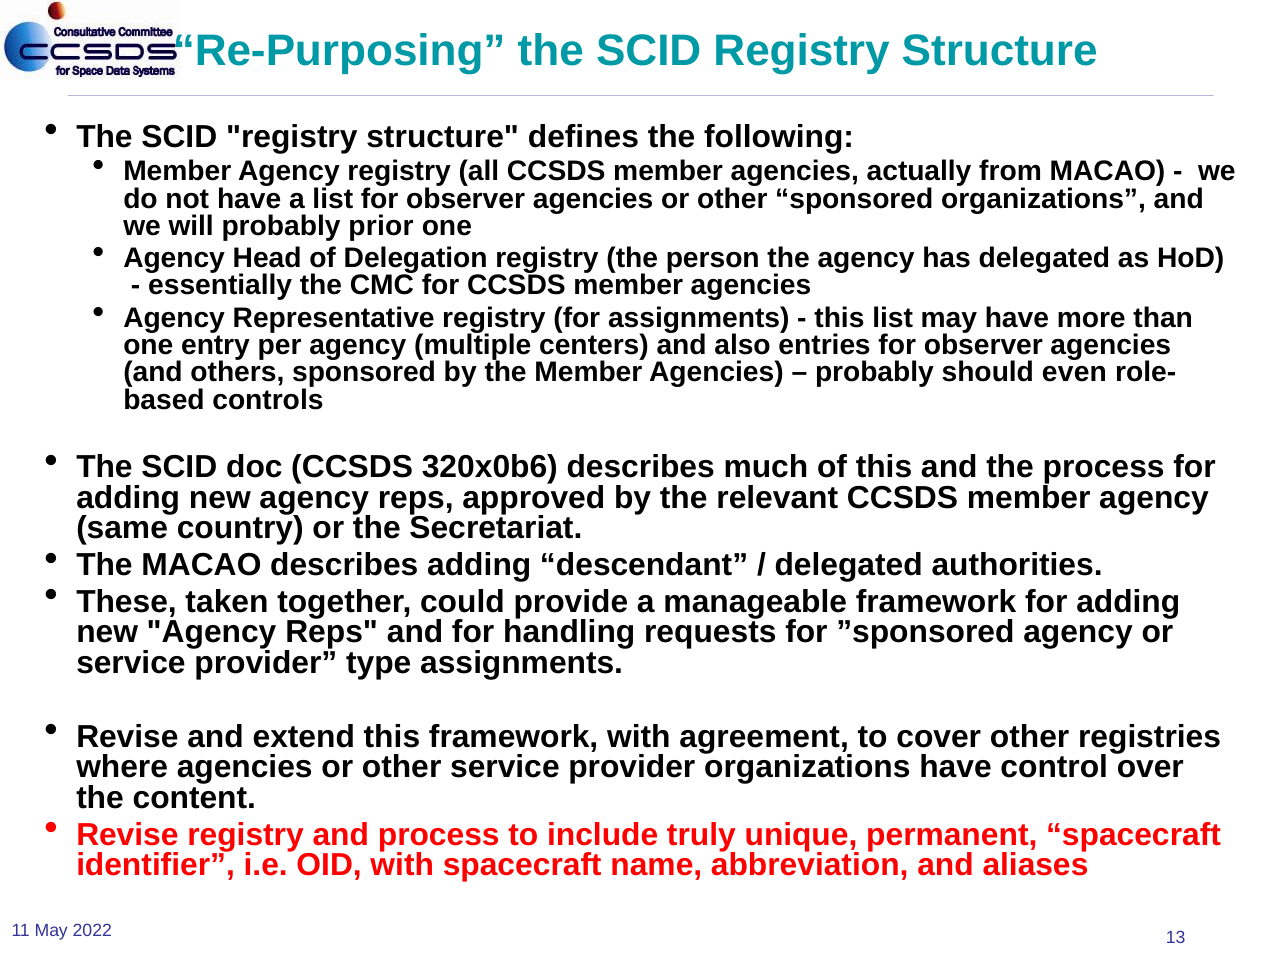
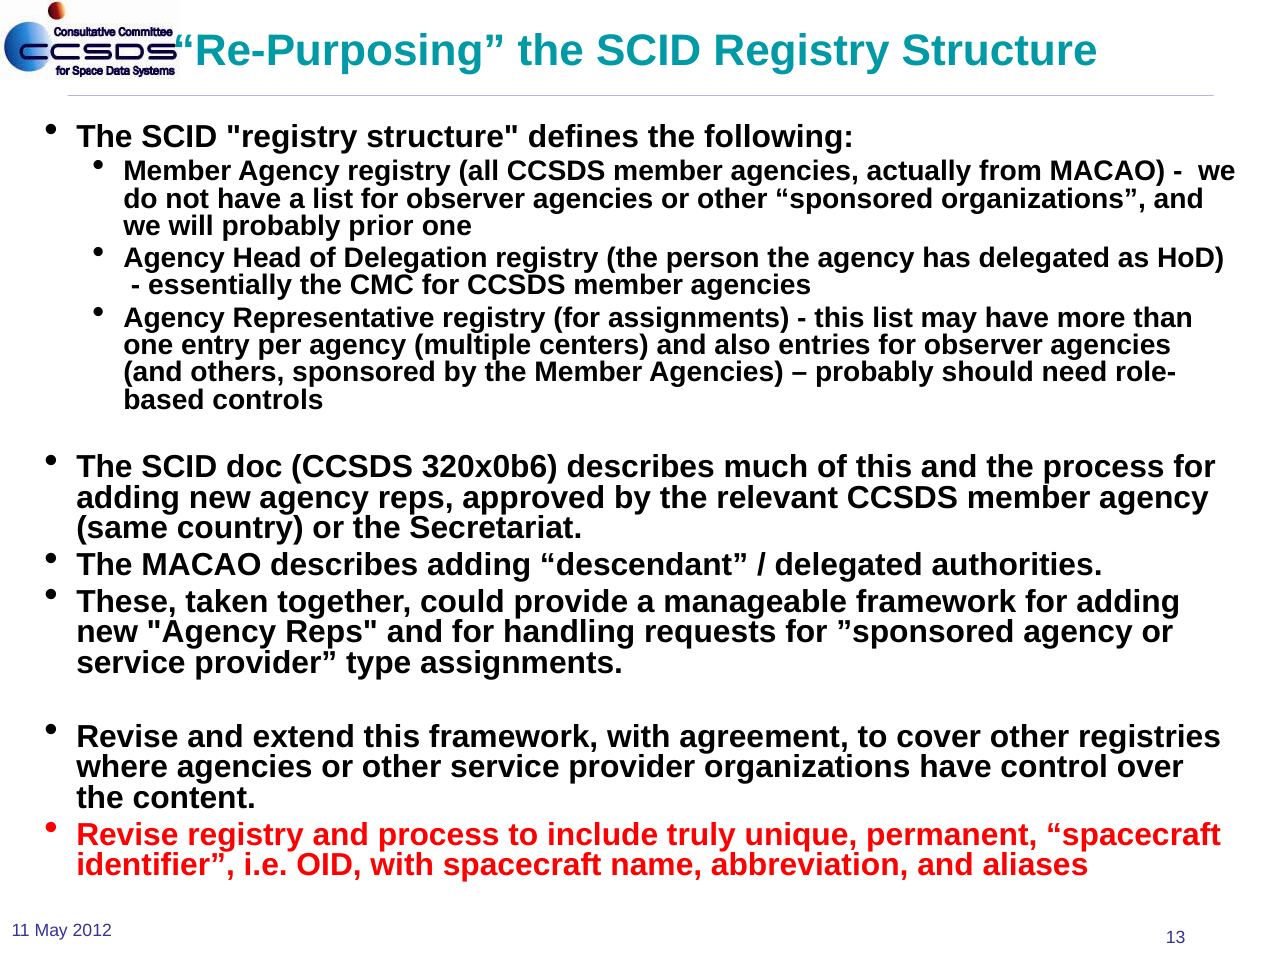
even: even -> need (1075, 373)
2022: 2022 -> 2012 (92, 931)
